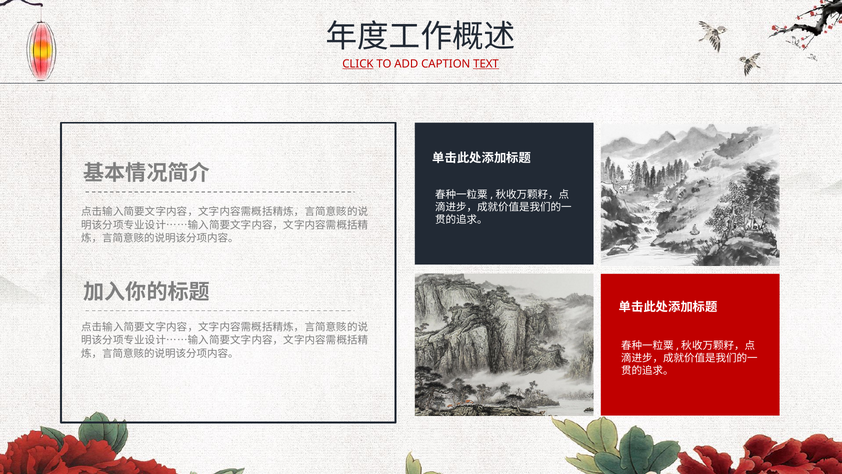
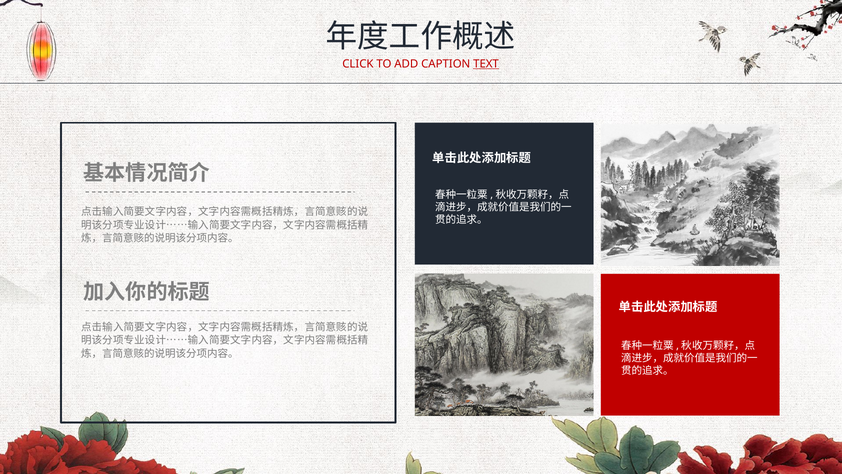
CLICK underline: present -> none (358, 64)
